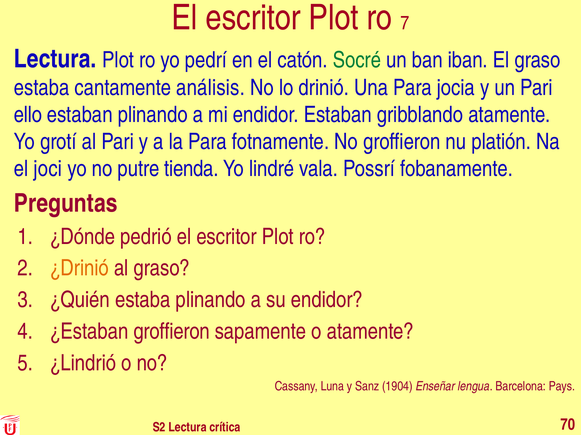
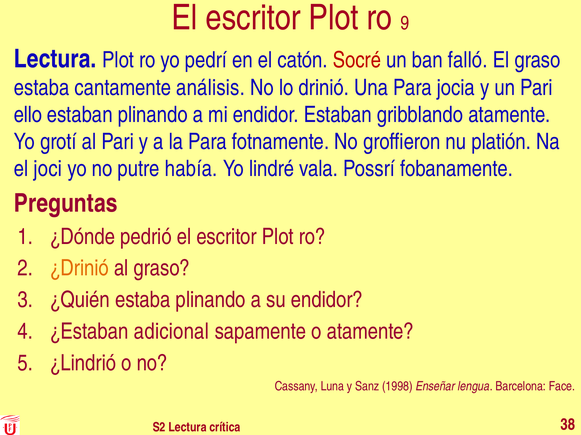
7: 7 -> 9 (405, 23)
Socré colour: green -> red (357, 60)
iban: iban -> falló (468, 60)
tienda: tienda -> había (191, 169)
¿Estaban groffieron: groffieron -> adicional (171, 332)
1904: 1904 -> 1998 (397, 387)
Pays: Pays -> Face (562, 387)
70: 70 -> 38 (568, 425)
